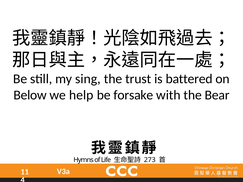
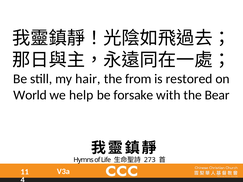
sing: sing -> hair (88, 79)
trust: trust -> from (138, 79)
battered: battered -> restored (189, 79)
Below: Below -> World (30, 95)
